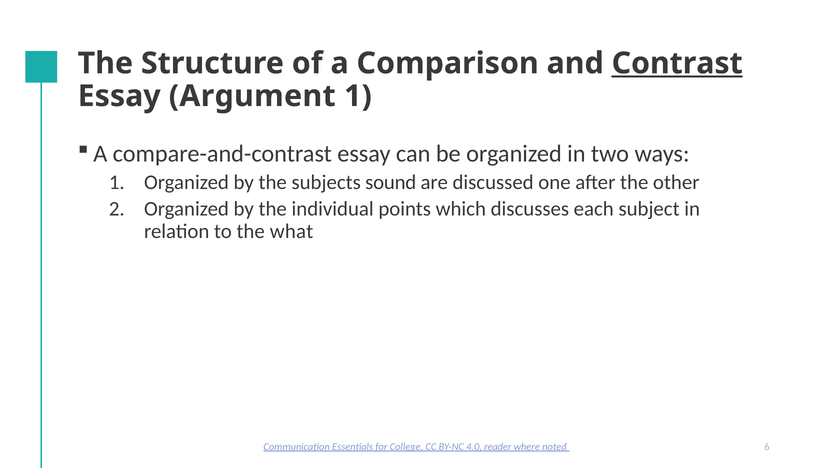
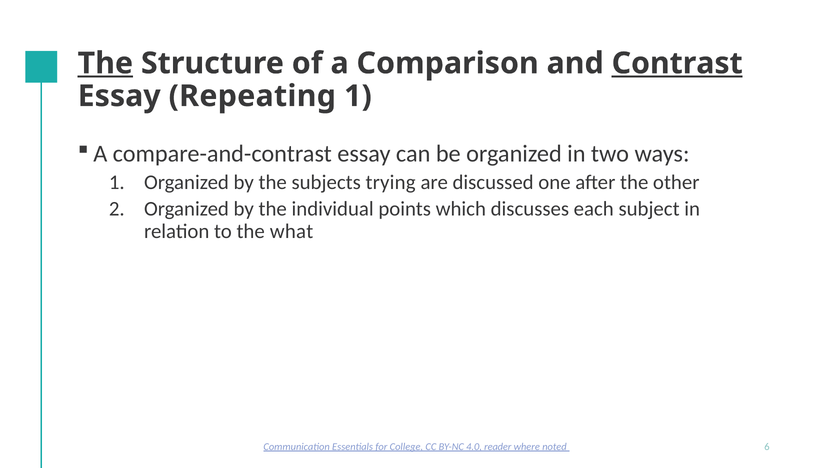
The underline: none -> present (105, 63)
Argument: Argument -> Repeating (252, 96)
sound: sound -> trying (391, 183)
